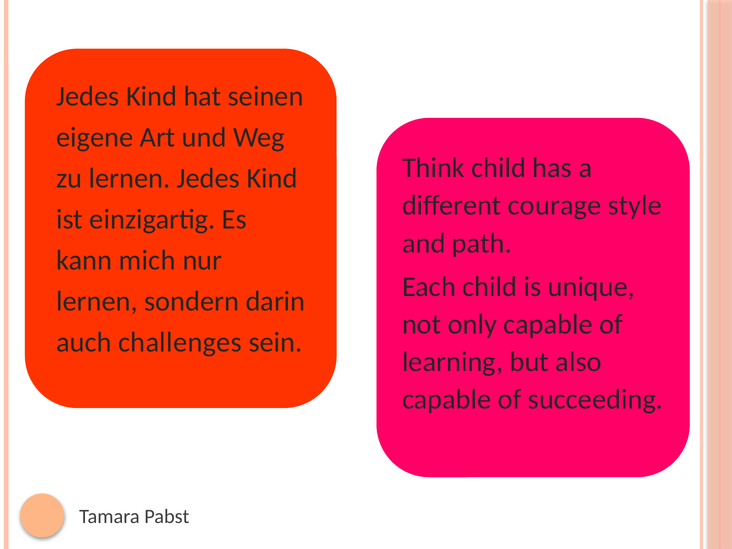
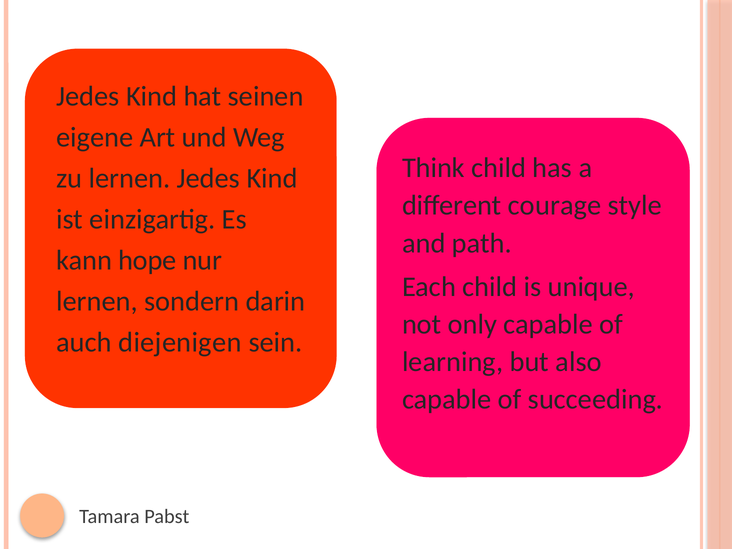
mich: mich -> hope (147, 261)
challenges: challenges -> diejenigen (180, 343)
